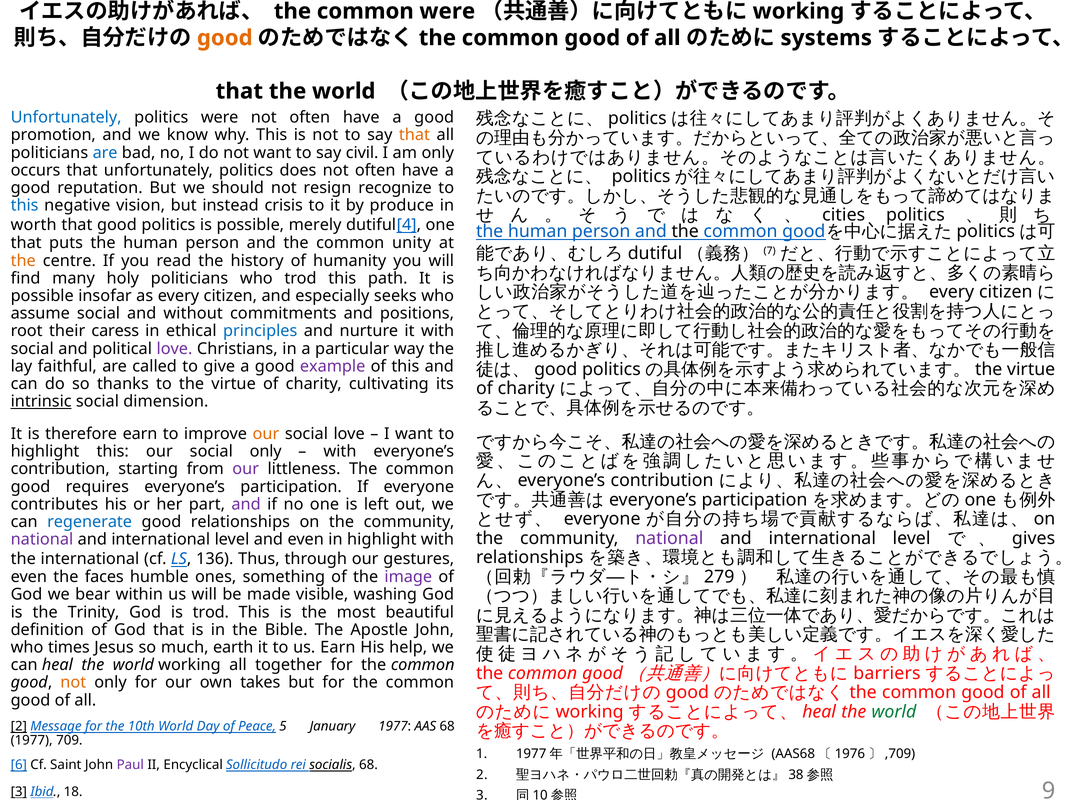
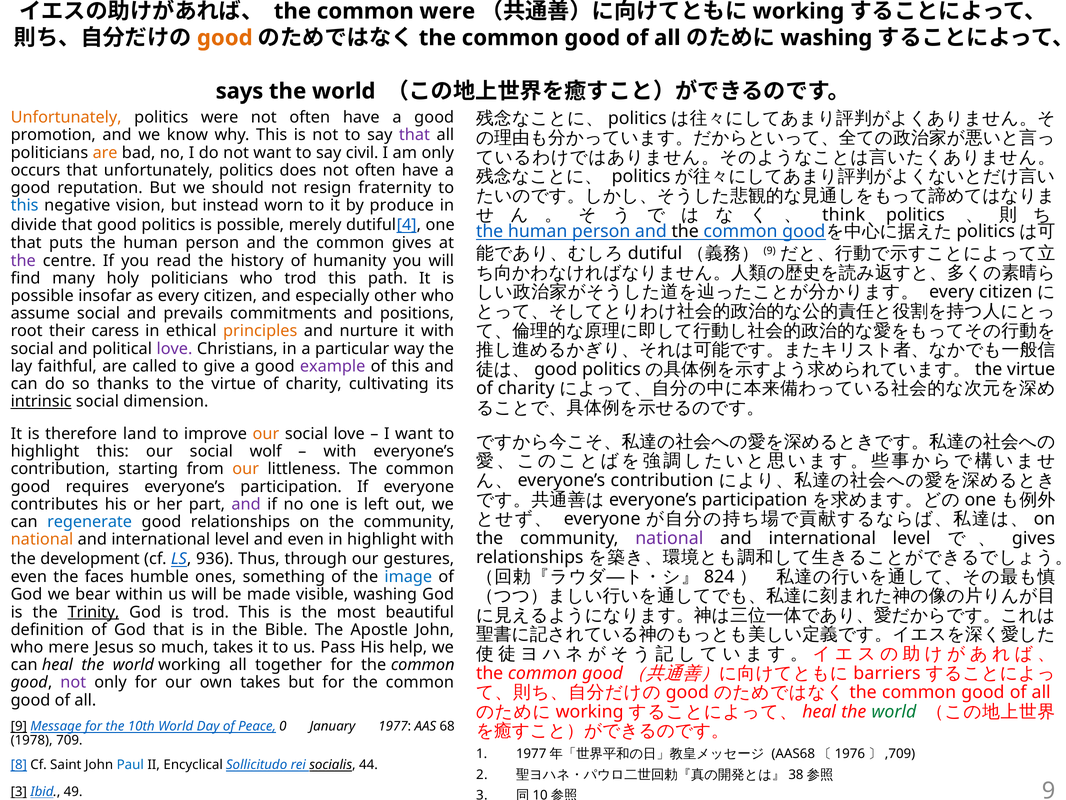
systems: systems -> washing (826, 38)
that: that -> says (239, 91)
Unfortunately colour: blue -> orange (66, 117)
that colour: orange -> purple (414, 135)
are colour: blue -> orange (105, 153)
recognize: recognize -> fraternity (395, 188)
crisis: crisis -> worn (284, 205)
cities: cities -> think (844, 215)
worth: worth -> divide (34, 225)
common unity: unity -> gives (412, 243)
7: 7 -> 9 (770, 251)
the colour: orange -> purple (23, 260)
seeks: seeks -> other (395, 296)
without: without -> prevails (193, 313)
principles colour: blue -> orange (260, 331)
therefore earn: earn -> land (140, 434)
social only: only -> wolf (266, 451)
our colour: purple -> orange (246, 469)
national colour: purple -> orange (42, 539)
the international: international -> development (90, 559)
136: 136 -> 936 (215, 559)
279: 279 -> 824 (719, 576)
image colour: purple -> blue (408, 577)
Trinity underline: none -> present (94, 612)
times: times -> mere (69, 647)
much earth: earth -> takes (233, 647)
us Earn: Earn -> Pass (338, 647)
not colour: orange -> purple (73, 682)
2: 2 -> 9 (19, 726)
5: 5 -> 0 (283, 726)
1977: 1977 -> 1978 (32, 740)
6: 6 -> 8 (19, 765)
Paul colour: purple -> blue (130, 765)
socialis 68: 68 -> 44 (368, 765)
18: 18 -> 49 (73, 791)
